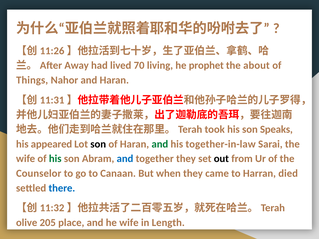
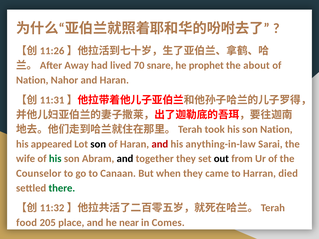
living: living -> snare (160, 66)
Things: Things -> Nation (32, 80)
son Speaks: Speaks -> Nation (276, 130)
and colour: green -> red (160, 144)
together-in-law: together-in-law -> anything-in-law (221, 144)
and colour: blue -> black (125, 159)
there colour: blue -> green (62, 188)
olive: olive -> food (27, 223)
he wife: wife -> near (129, 223)
Length: Length -> Comes (168, 223)
